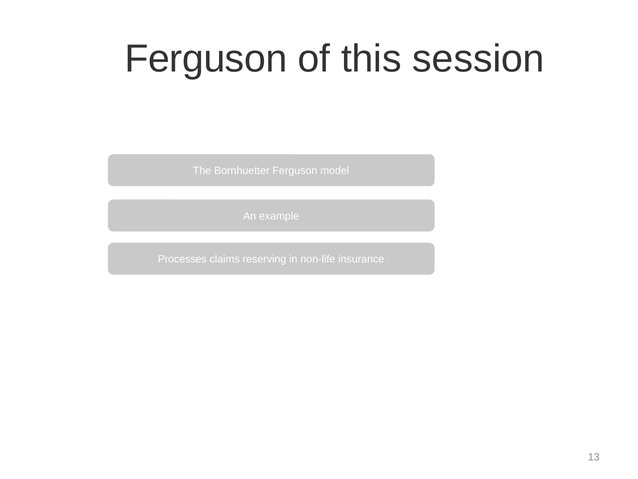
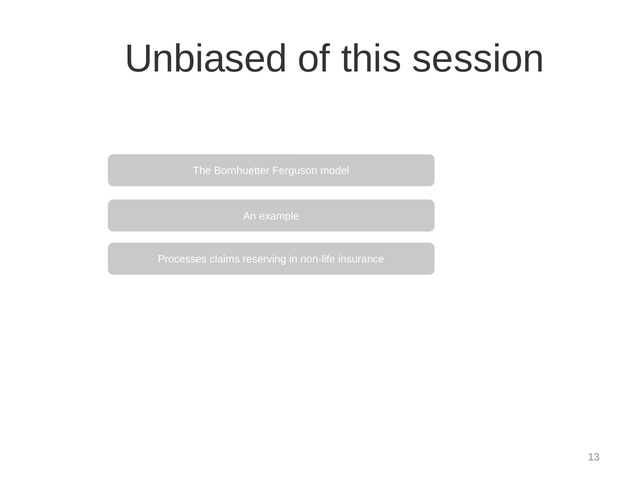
Ferguson: Ferguson -> Unbiased (206, 59)
